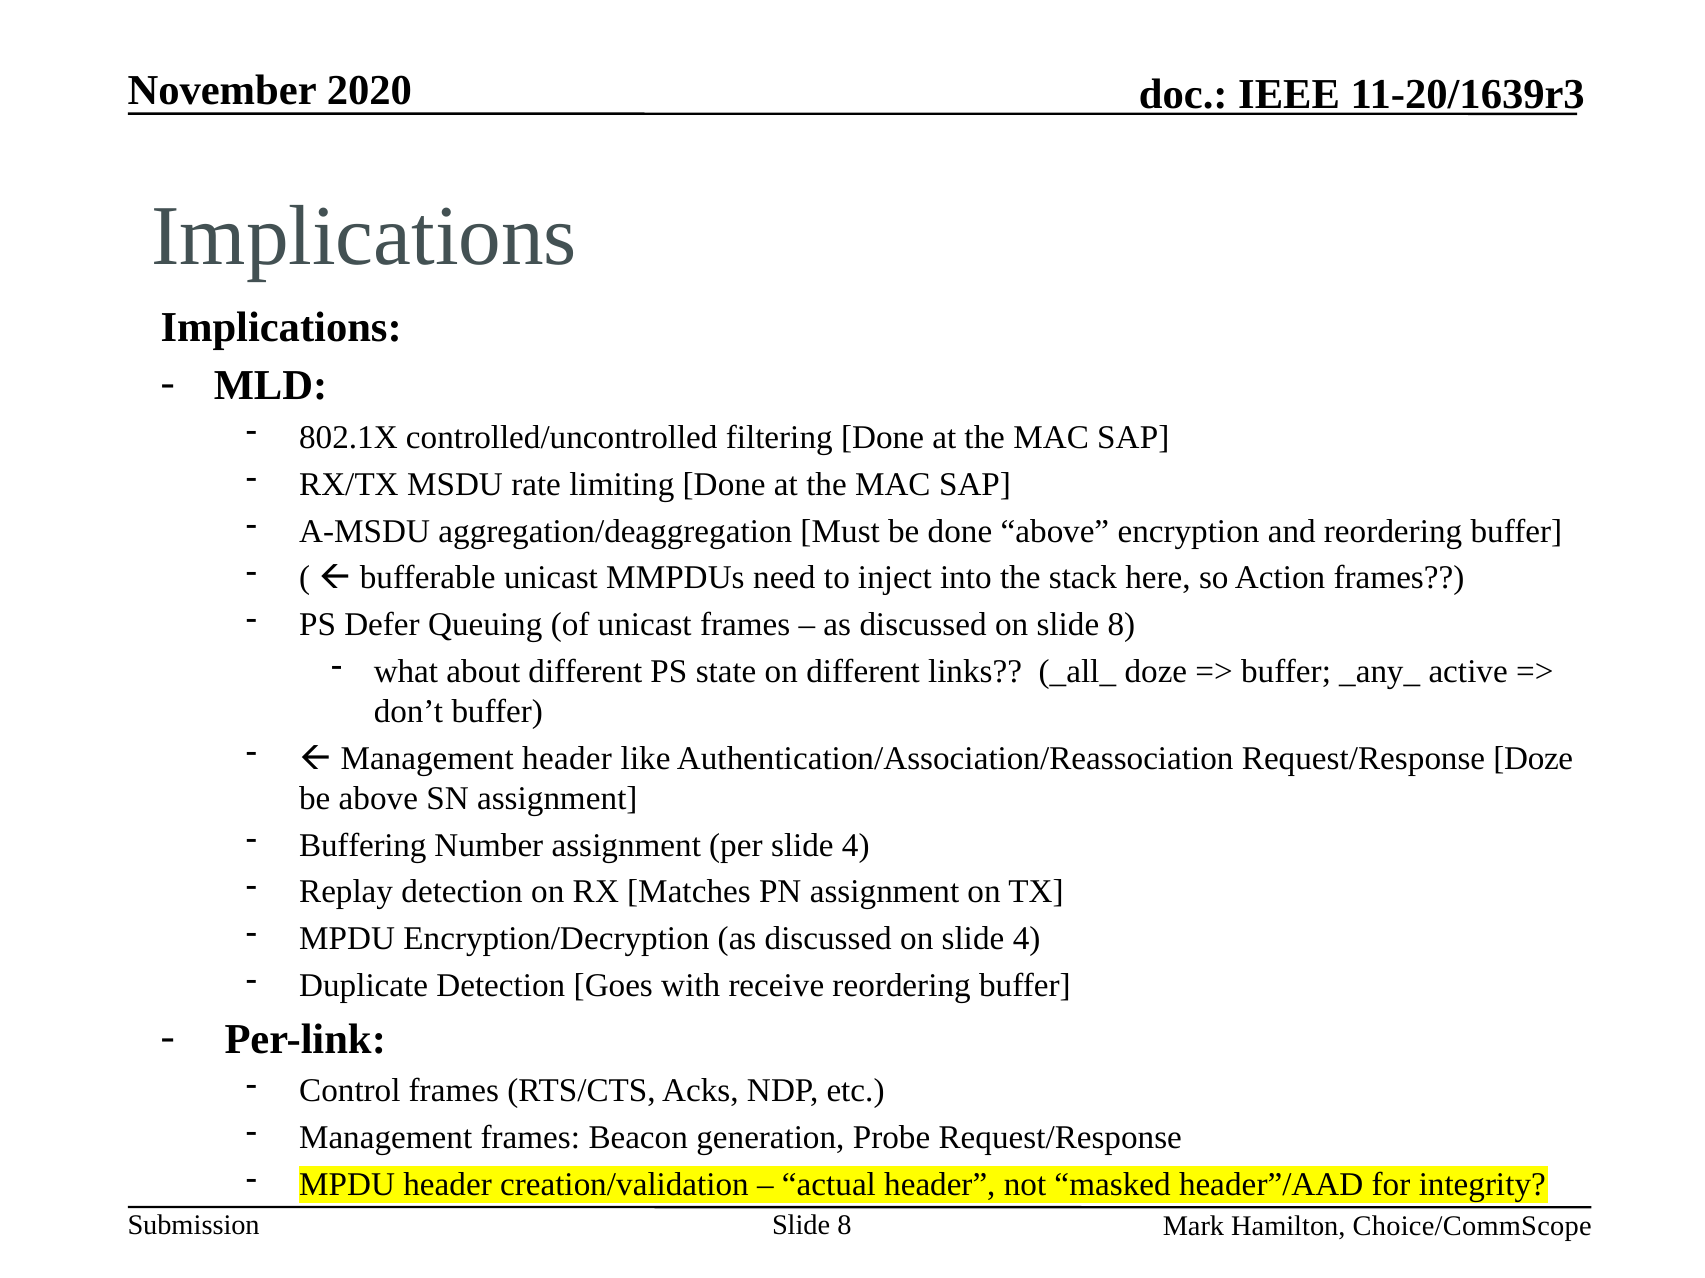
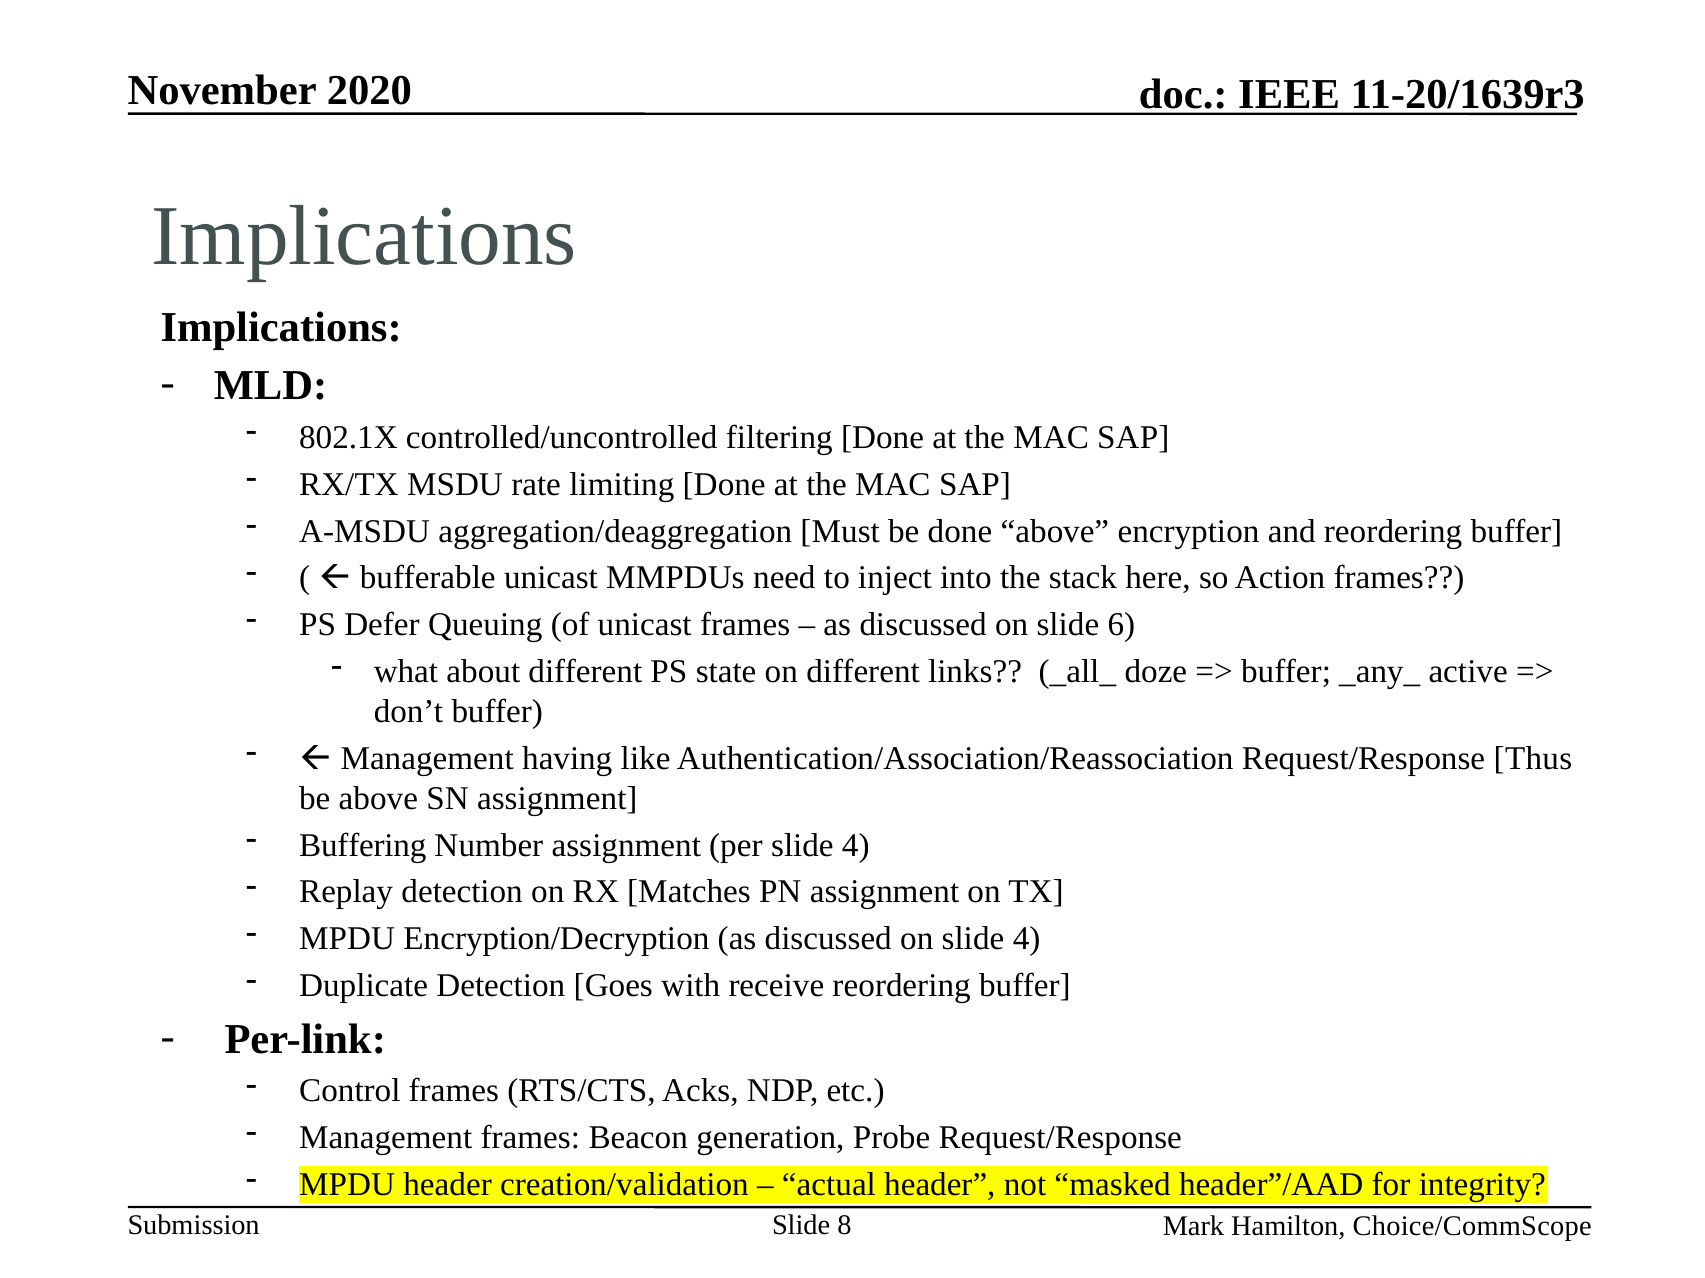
on slide 8: 8 -> 6 (1121, 625)
Management header: header -> having (567, 759)
Request/Response Doze: Doze -> Thus (1533, 759)
